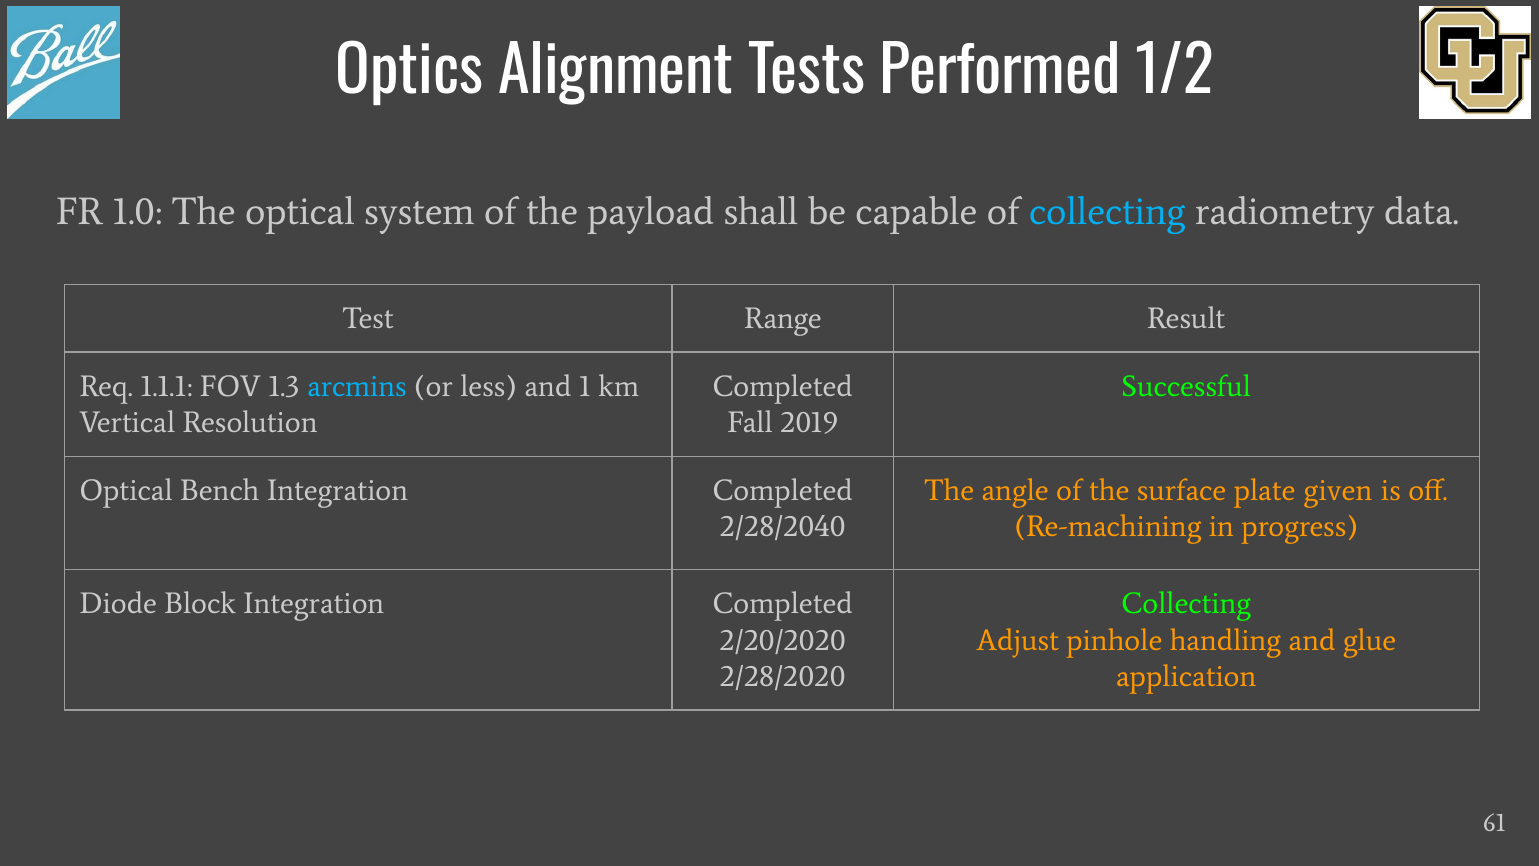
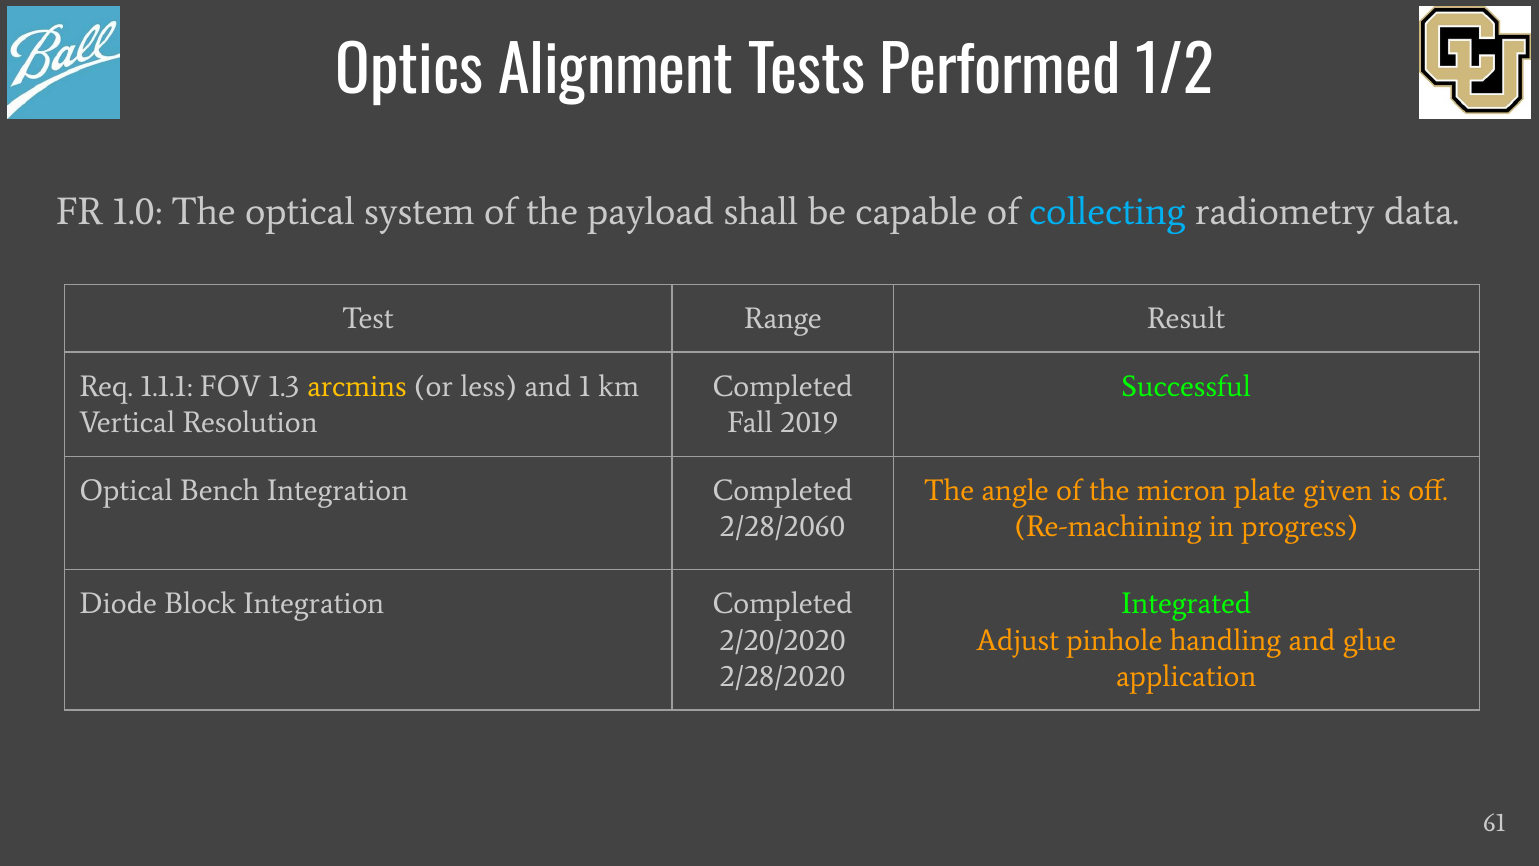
arcmins colour: light blue -> yellow (357, 386)
surface: surface -> micron (1182, 490)
2/28/2040: 2/28/2040 -> 2/28/2060 (783, 527)
Collecting: Collecting -> Integrated (1186, 603)
